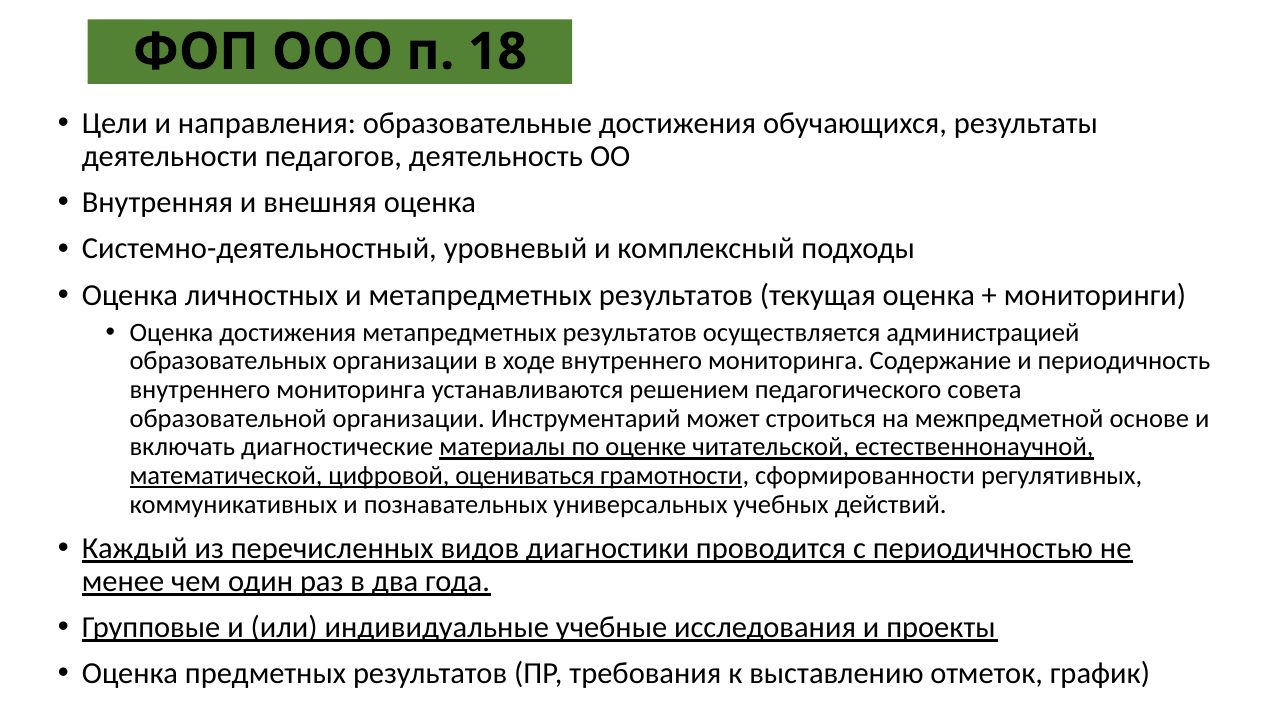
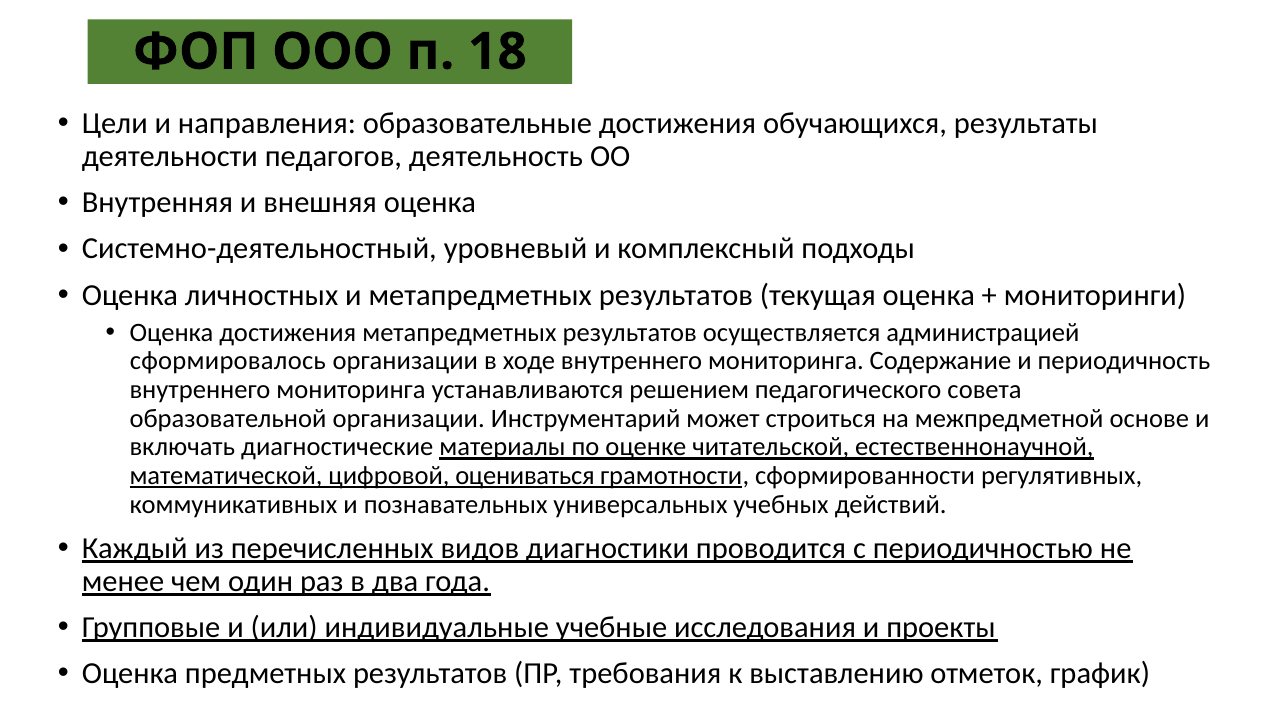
образовательных: образовательных -> сформировалось (228, 361)
